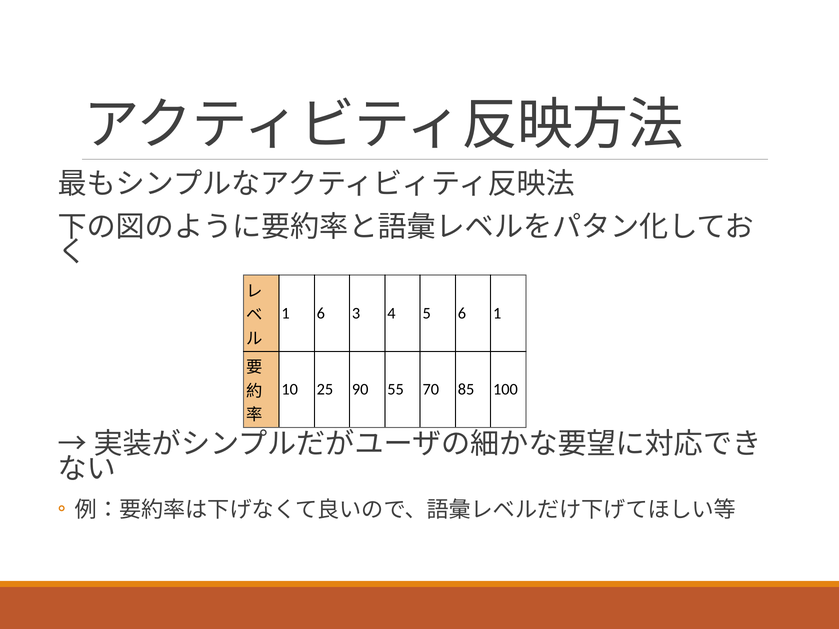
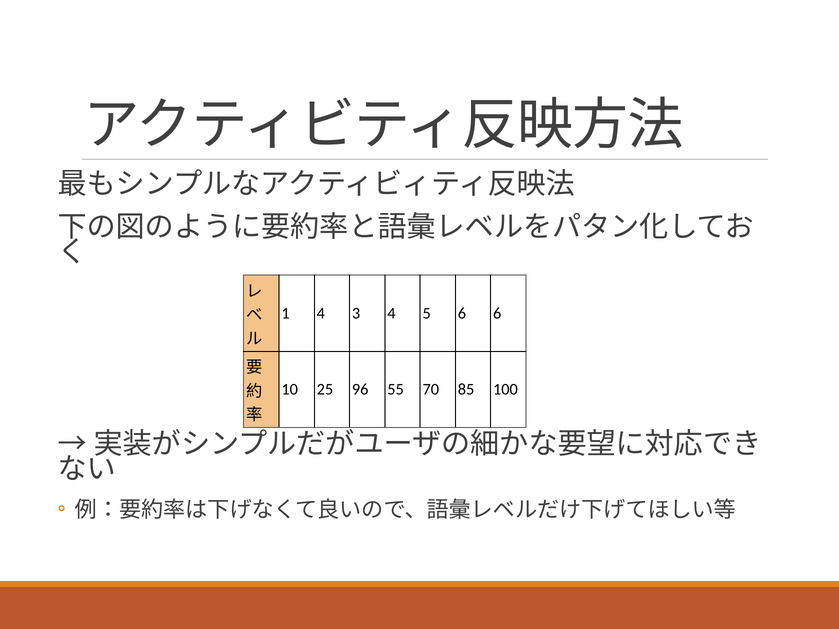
1 6: 6 -> 4 (321, 314)
6 1: 1 -> 6 (497, 314)
90: 90 -> 96 (360, 390)
